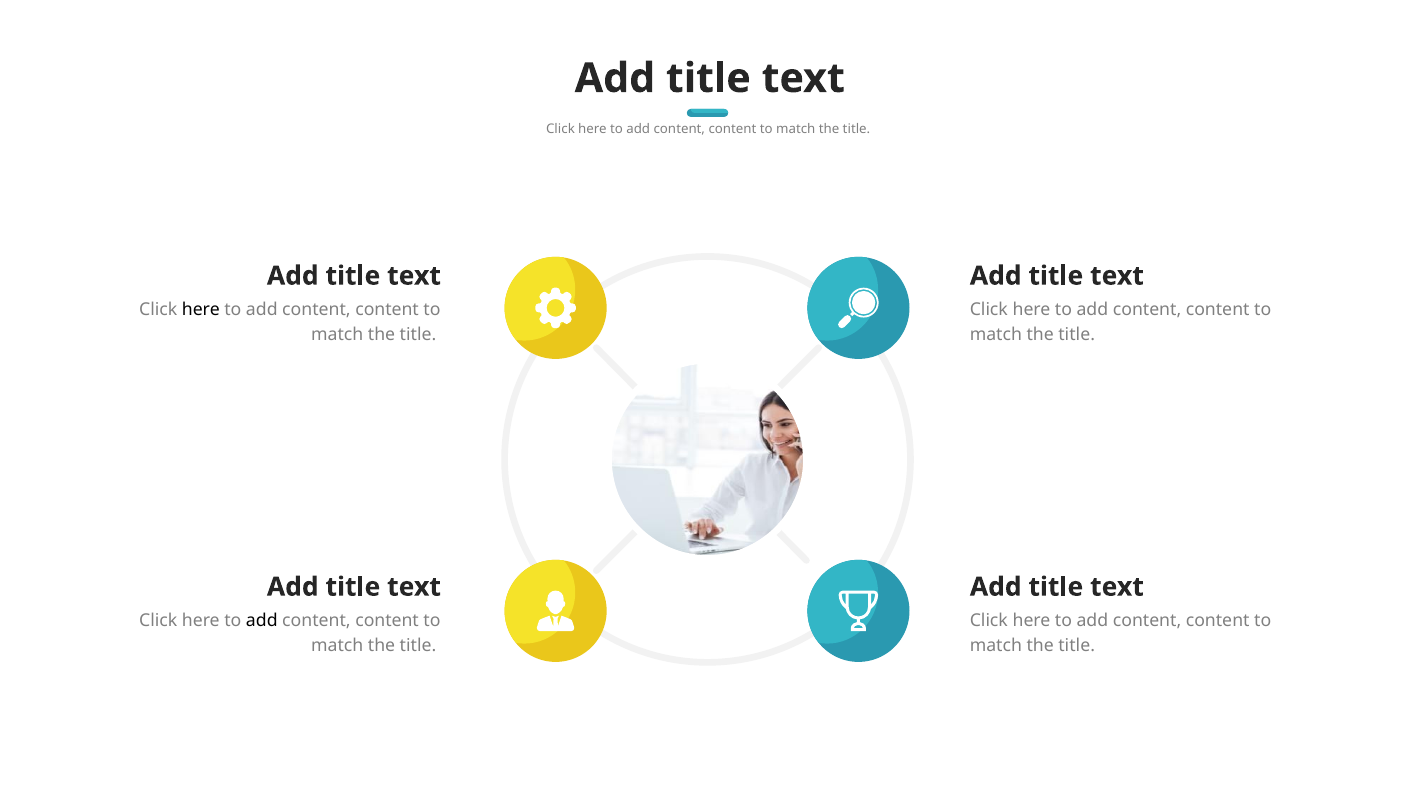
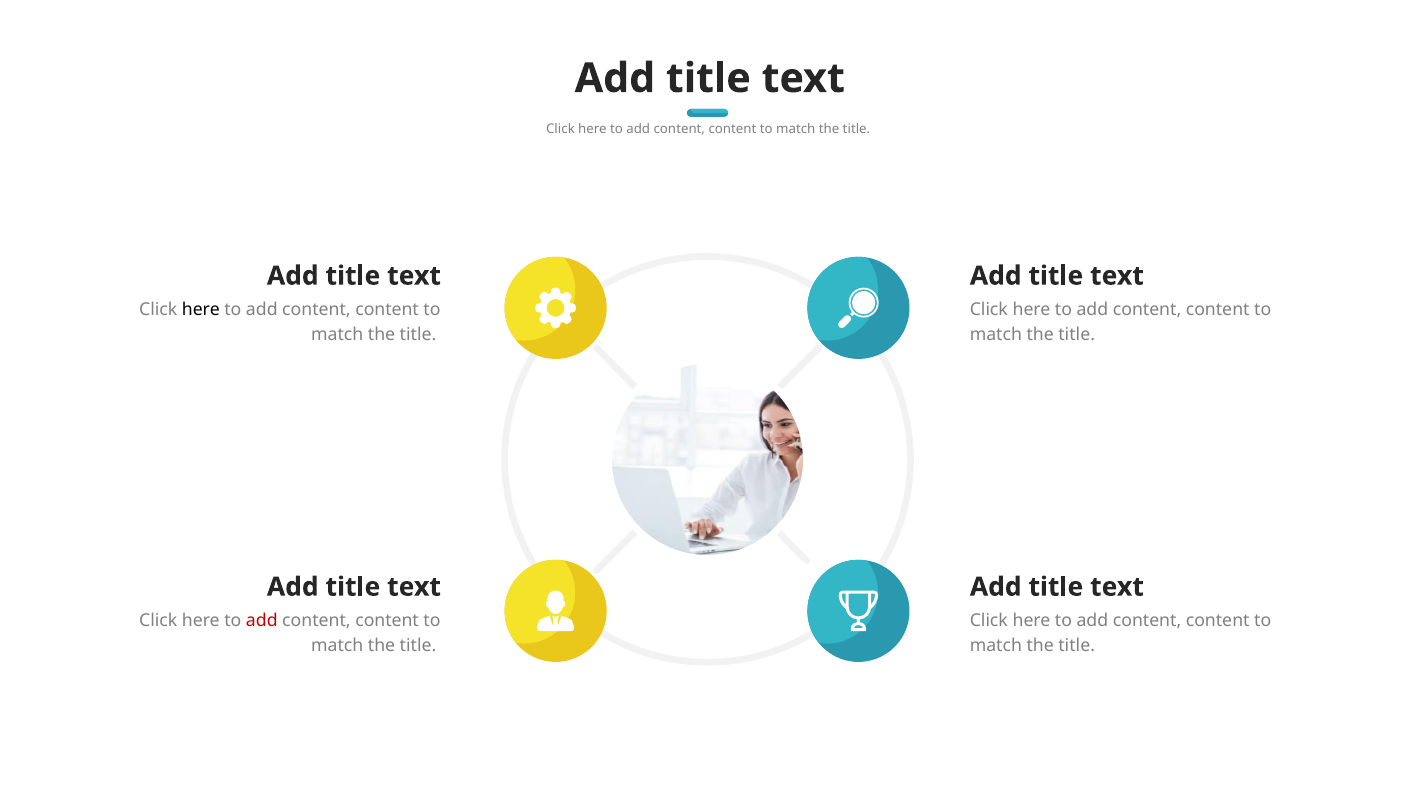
add colour: black -> red (262, 621)
